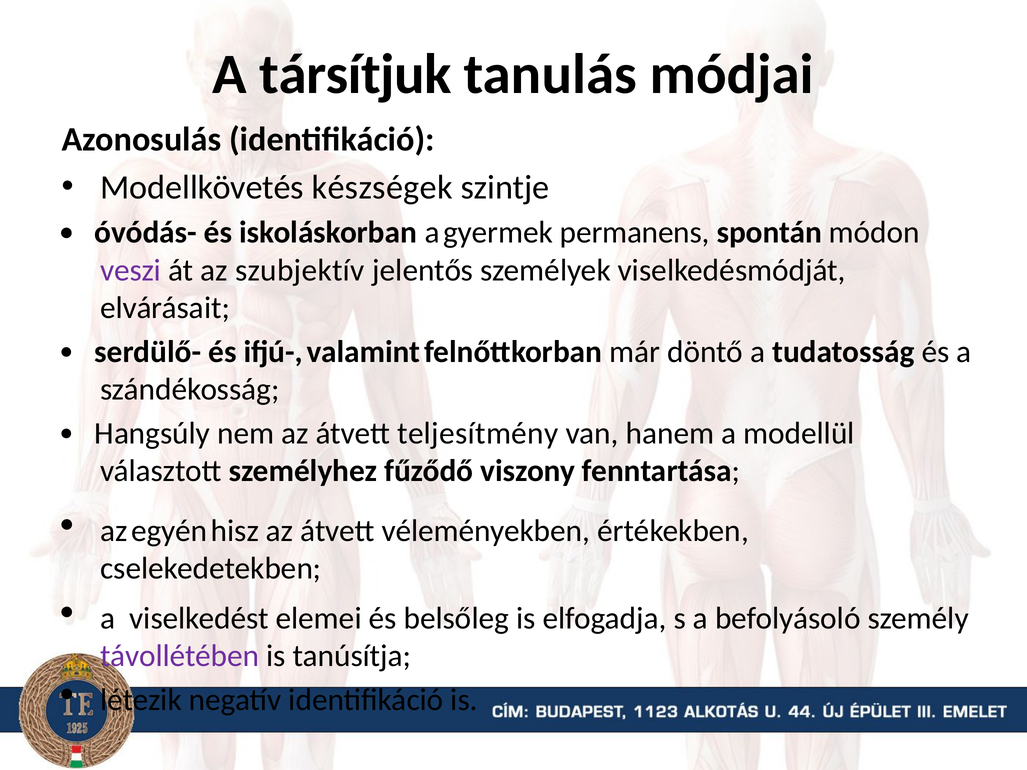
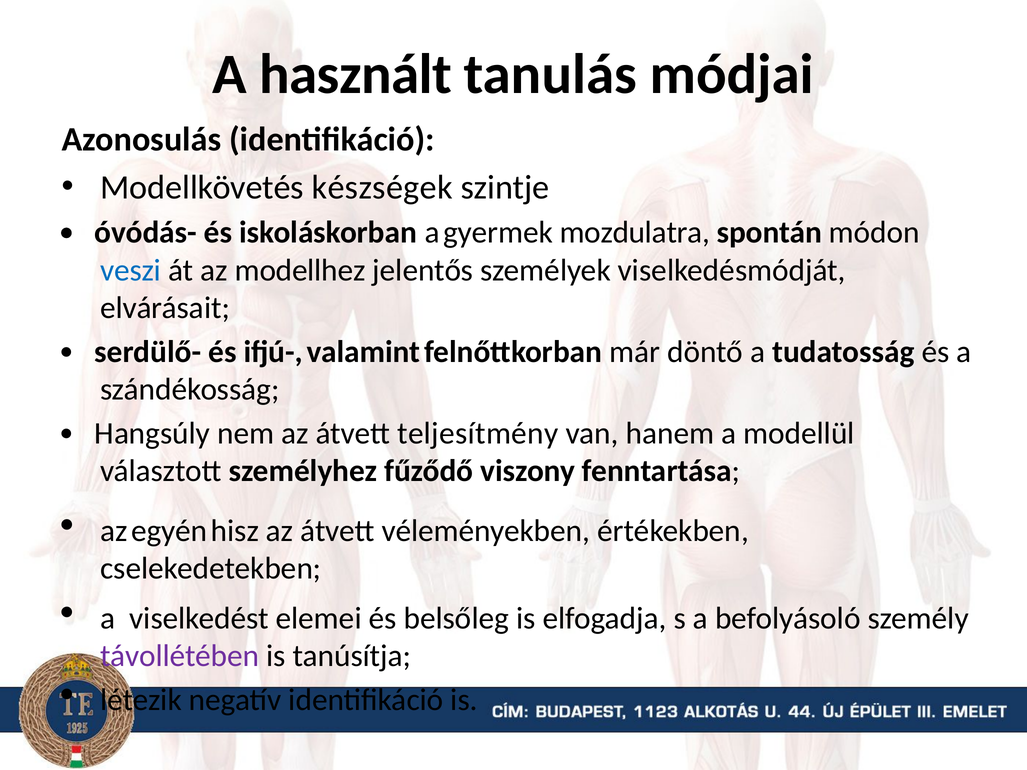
társítjuk: társítjuk -> használt (356, 74)
permanens: permanens -> mozdulatra (635, 233)
veszi colour: purple -> blue (131, 270)
szubjektív: szubjektív -> modellhez (300, 270)
